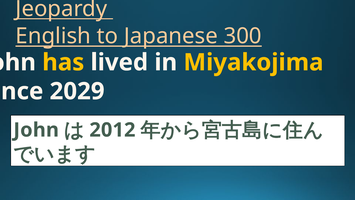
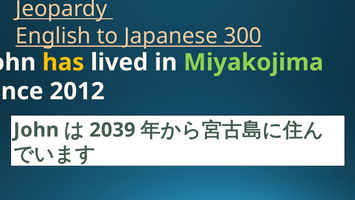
Miyakojima colour: yellow -> light green (253, 62)
2029: 2029 -> 2012 (77, 91)
2012: 2012 -> 2039 (112, 130)
